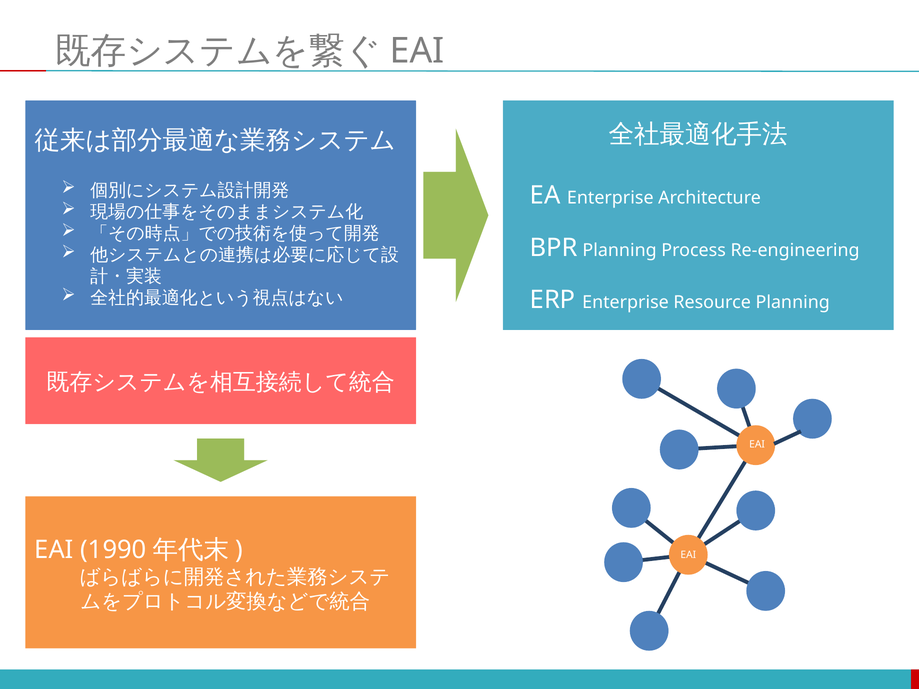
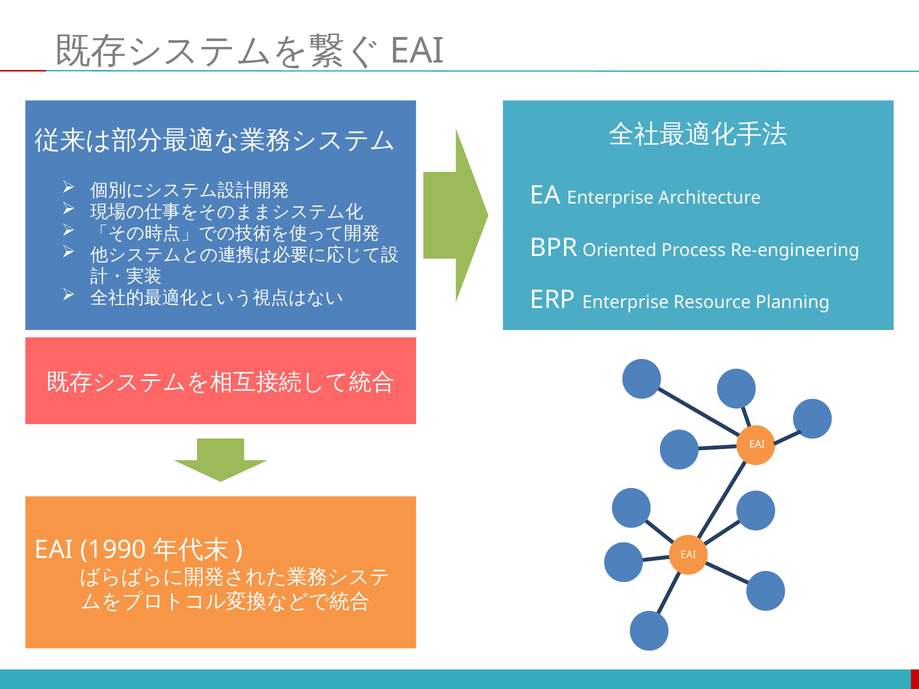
BPR Planning: Planning -> Oriented (620, 250)
